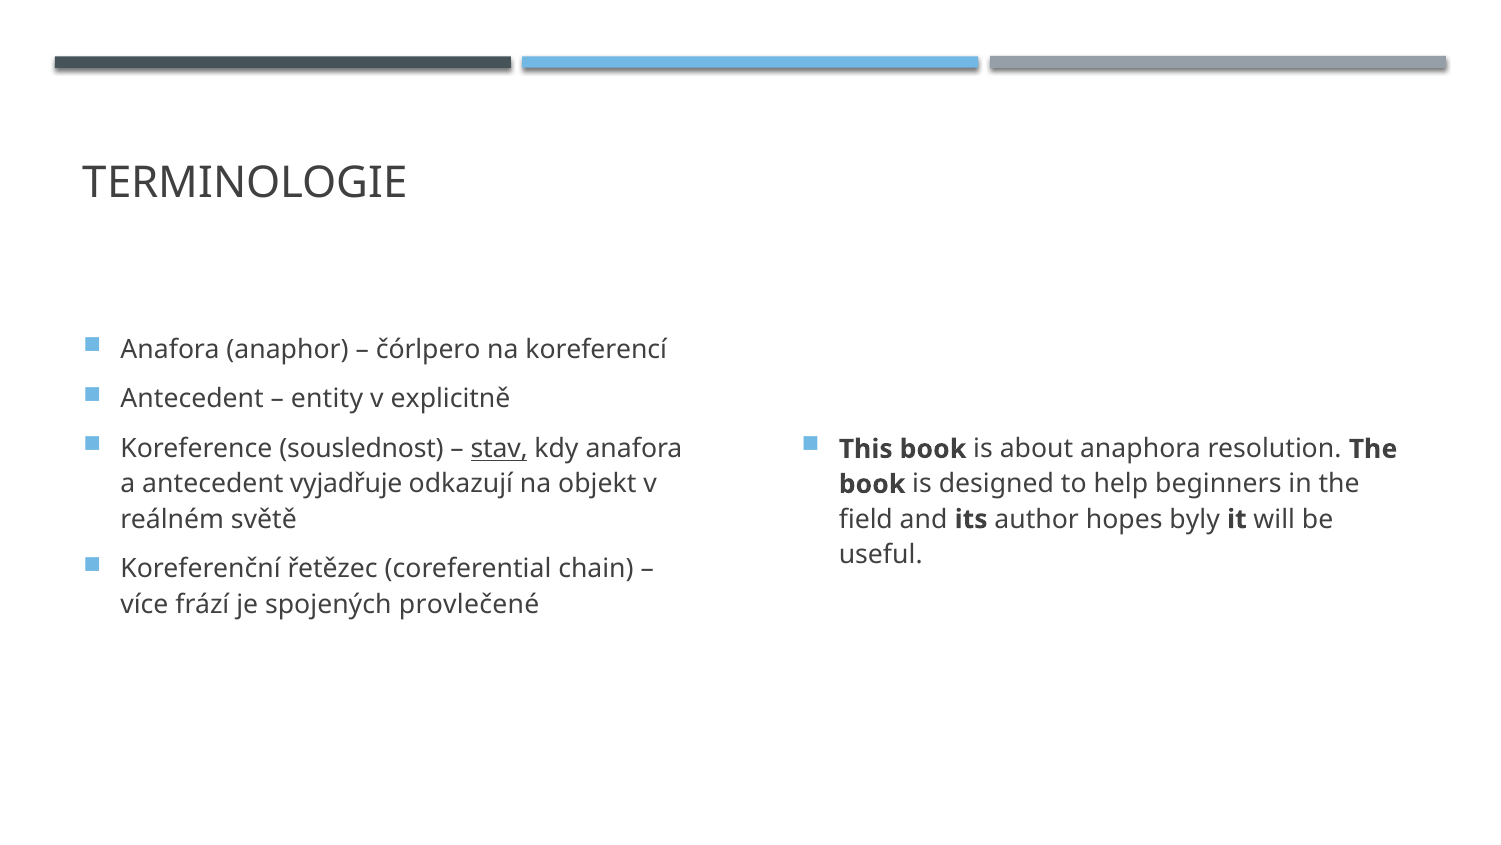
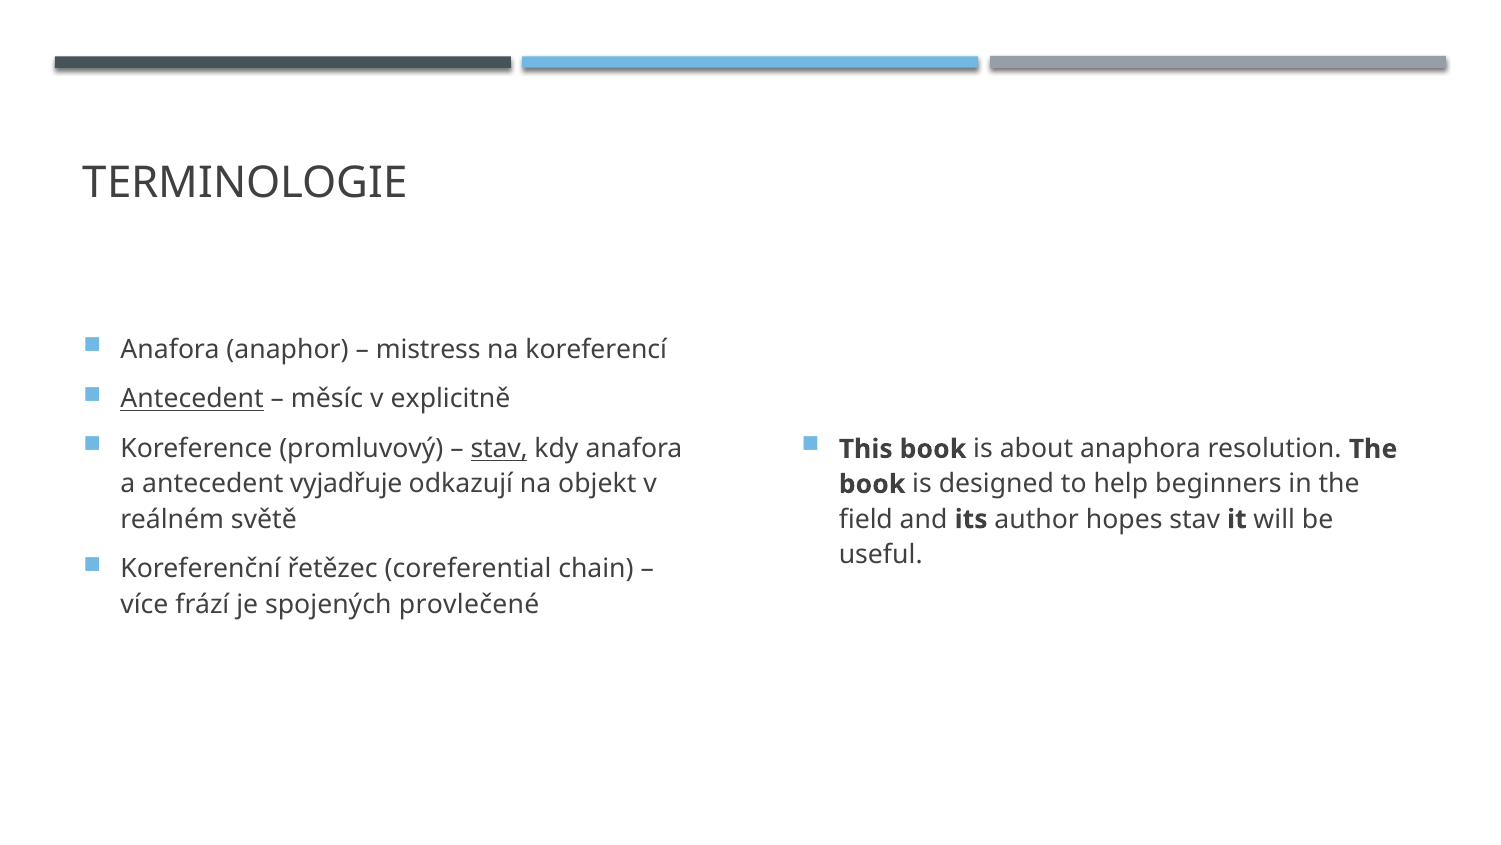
čórlpero: čórlpero -> mistress (428, 349)
Antecedent underline: none -> present (192, 399)
entity: entity -> měsíc (327, 399)
souslednost: souslednost -> promluvový (361, 449)
hopes byly: byly -> stav (1195, 519)
